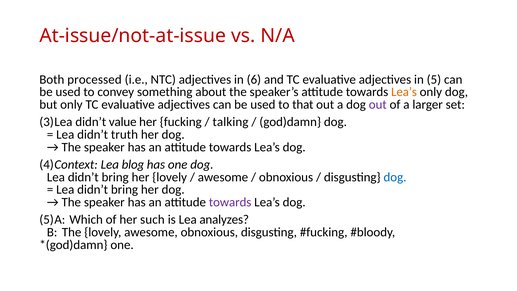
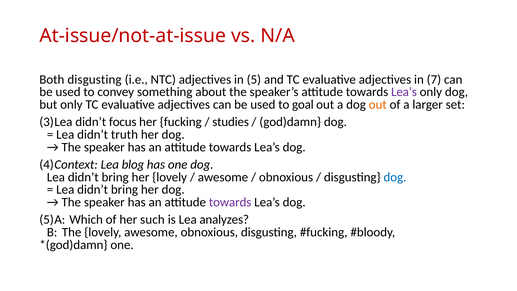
Both processed: processed -> disgusting (94, 79)
6: 6 -> 5 (254, 79)
5: 5 -> 7 (434, 79)
Lea’s colour: orange -> purple (404, 92)
that: that -> goal (303, 105)
out colour: purple -> orange (378, 105)
value: value -> focus (123, 122)
talking: talking -> studies (231, 122)
